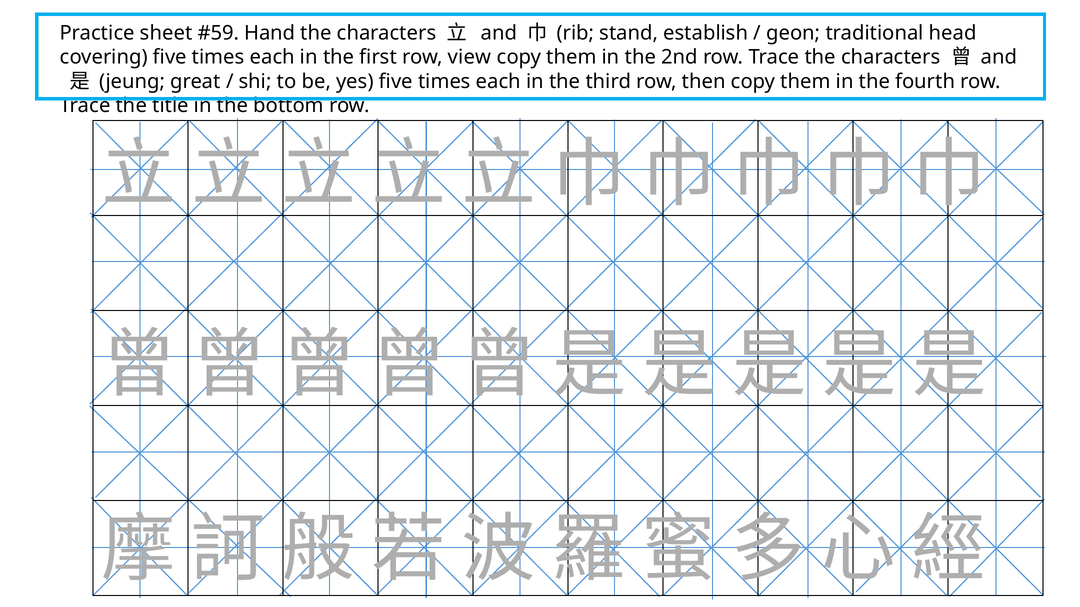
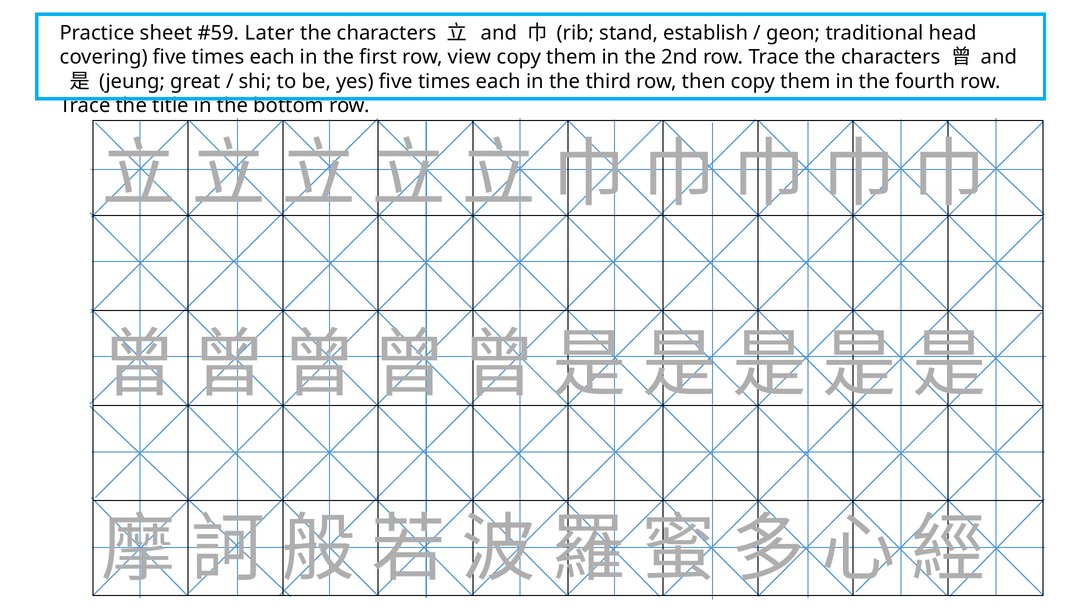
Hand: Hand -> Later (270, 33)
